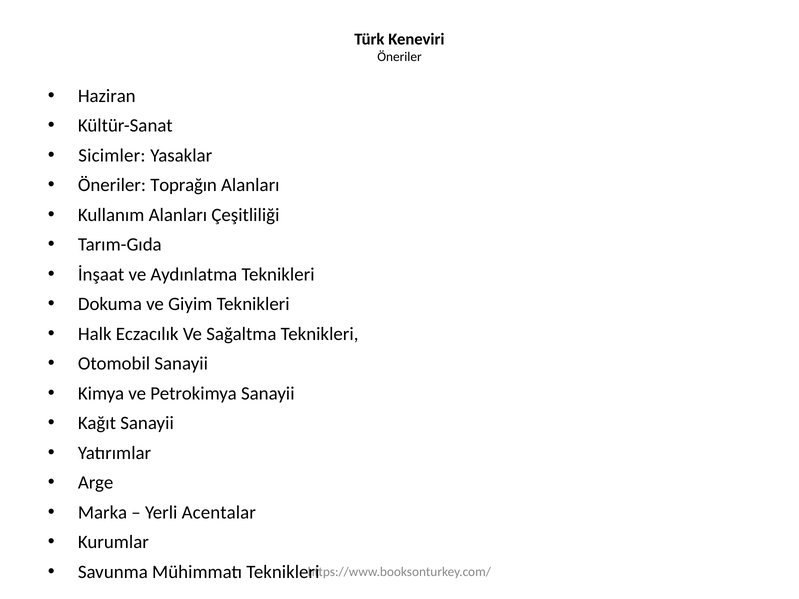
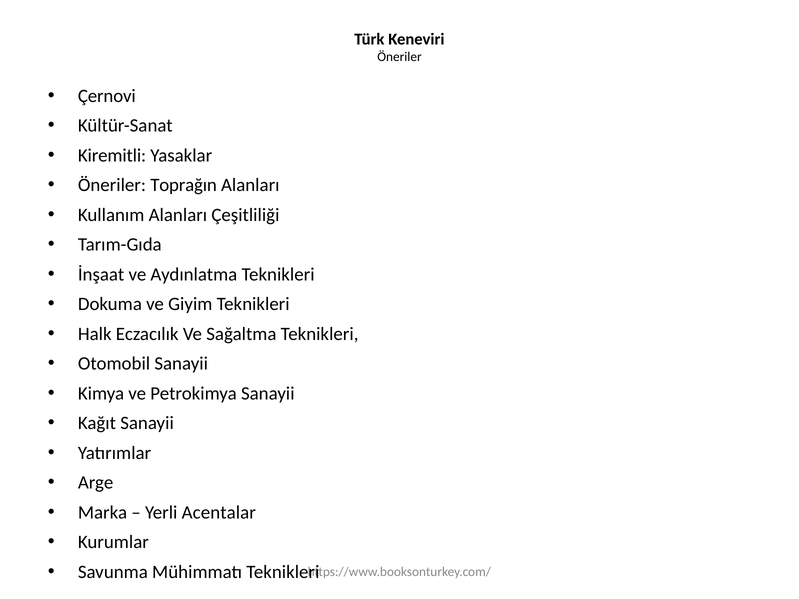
Haziran: Haziran -> Çernovi (107, 96)
Sicimler: Sicimler -> Kiremitli (112, 156)
